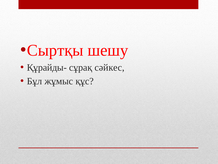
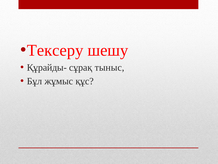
Сыртқы: Сыртқы -> Тексеру (55, 50)
сәйкес: сәйкес -> тыныс (110, 67)
